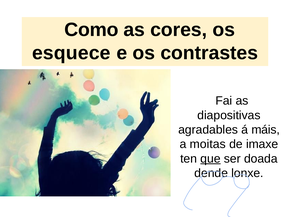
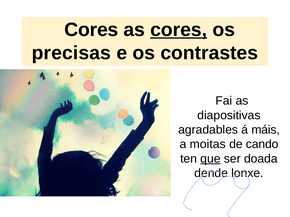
Como: Como -> Cores (91, 30)
cores underline: none -> present (179, 30)
esquece: esquece -> precisas (71, 53)
imaxe: imaxe -> cando (262, 145)
